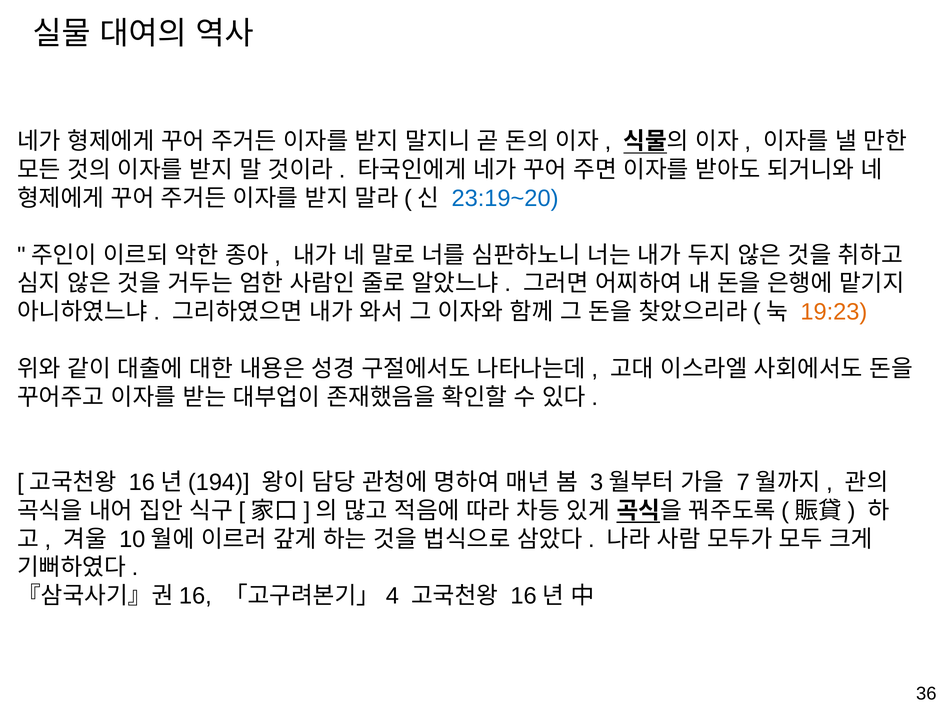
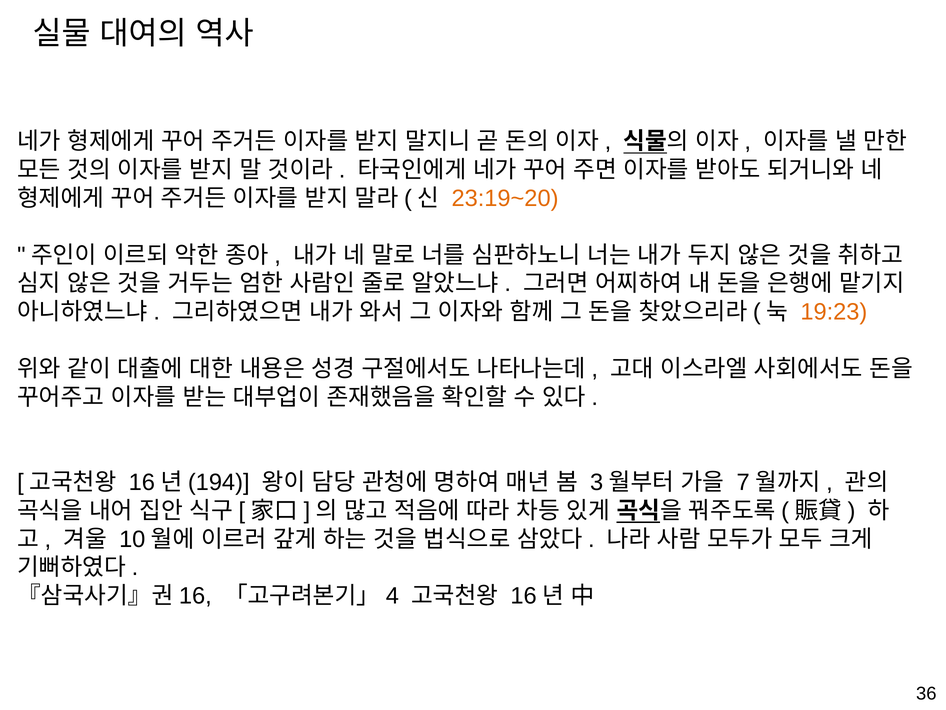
23:19~20 colour: blue -> orange (505, 198)
